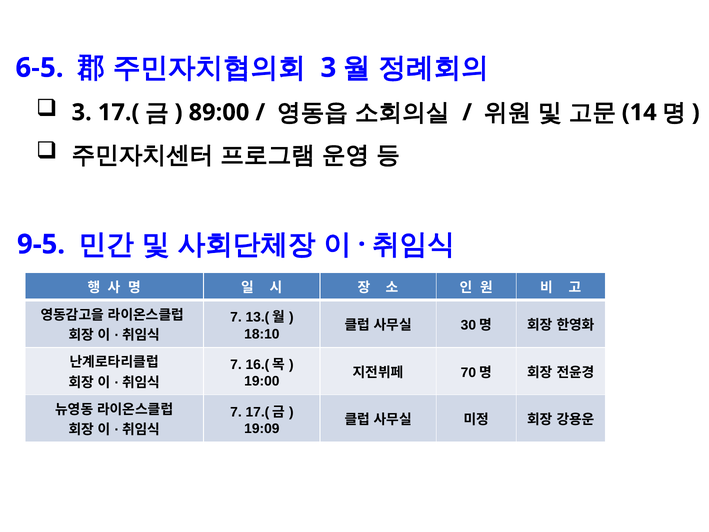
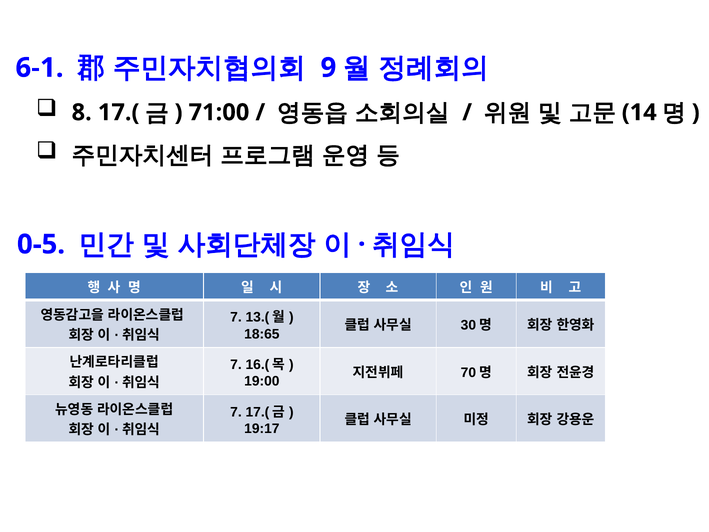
6-5: 6-5 -> 6-1 (39, 68)
3: 3 -> 9 (328, 68)
3: 3 -> 8 (82, 112)
89:00: 89:00 -> 71:00 (219, 112)
9-5: 9-5 -> 0-5 (41, 244)
18:10: 18:10 -> 18:65 (262, 334)
19:09: 19:09 -> 19:17 (262, 428)
